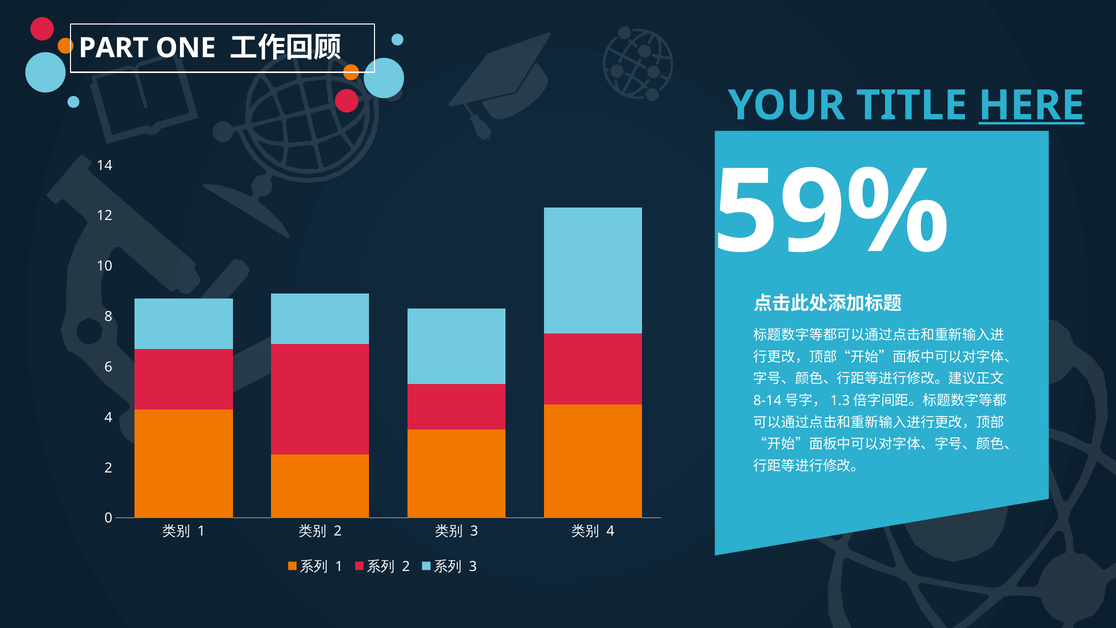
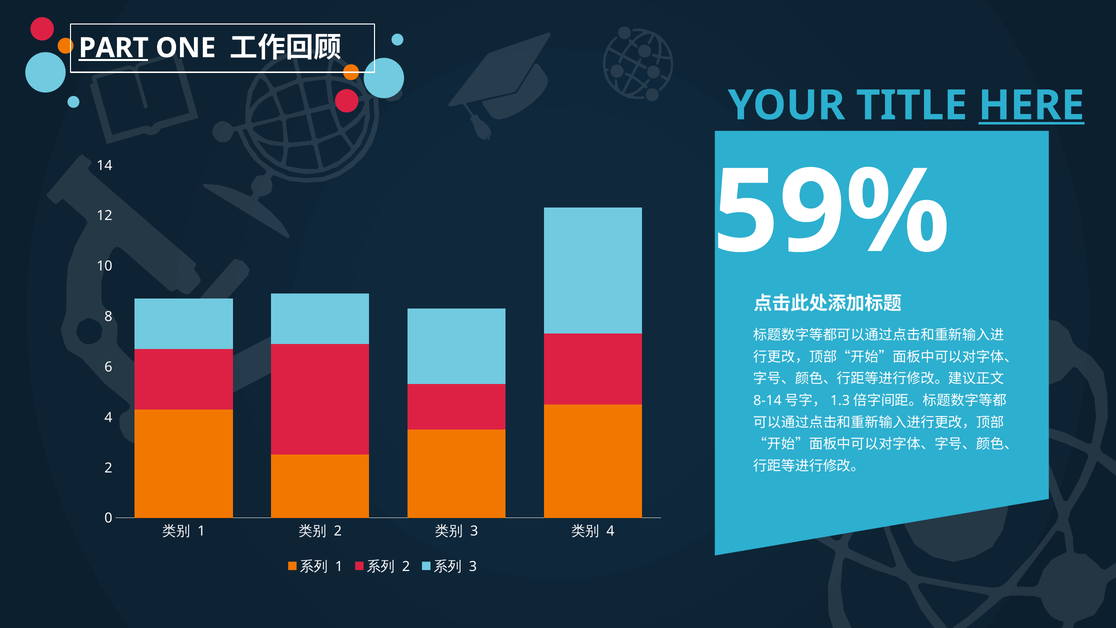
PART underline: none -> present (114, 48)
